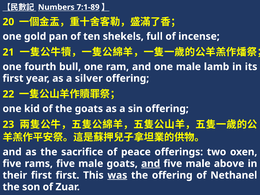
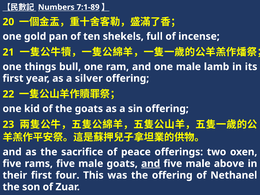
fourth: fourth -> things (40, 67)
first first: first -> four (68, 175)
was underline: present -> none (117, 175)
